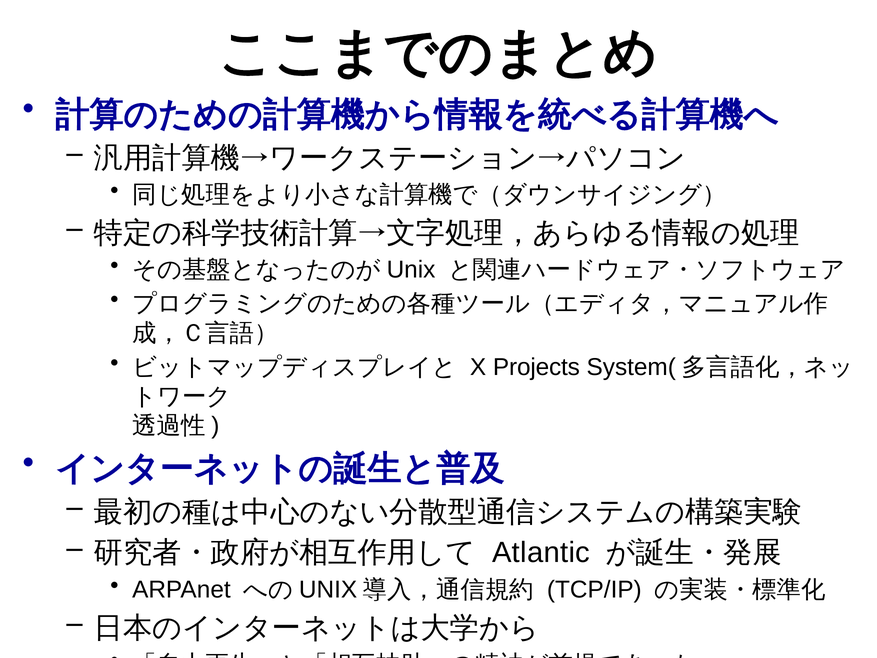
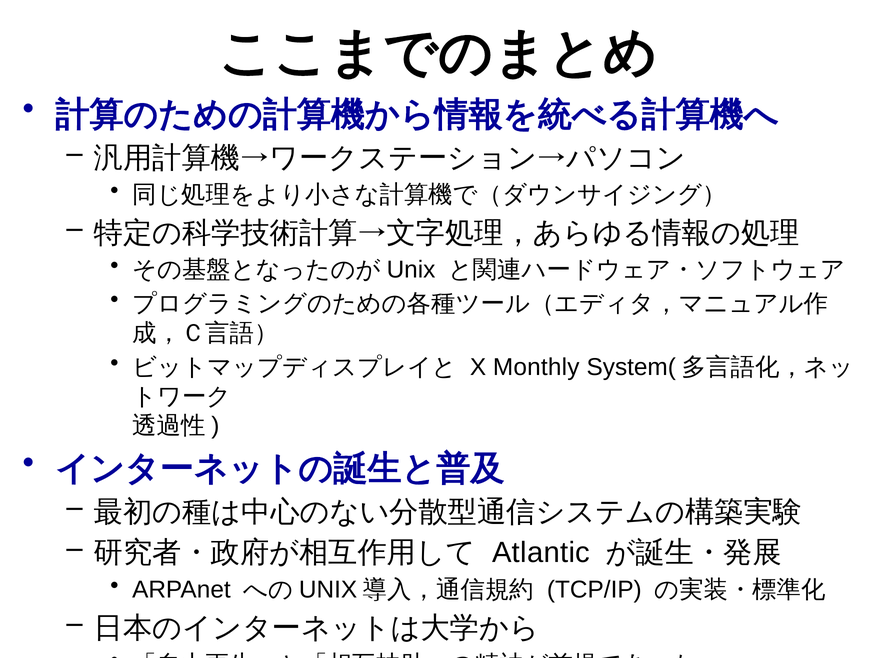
Projects: Projects -> Monthly (536, 367)
